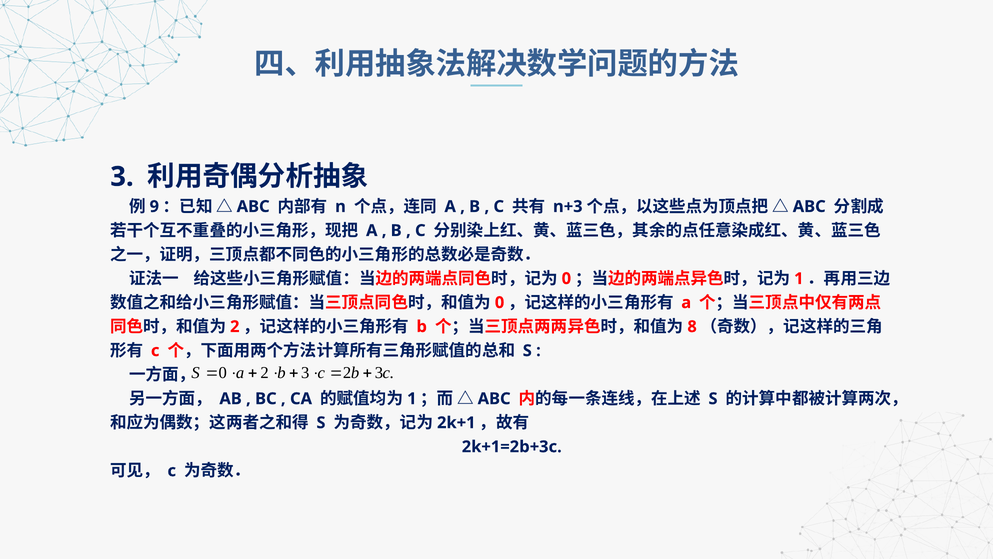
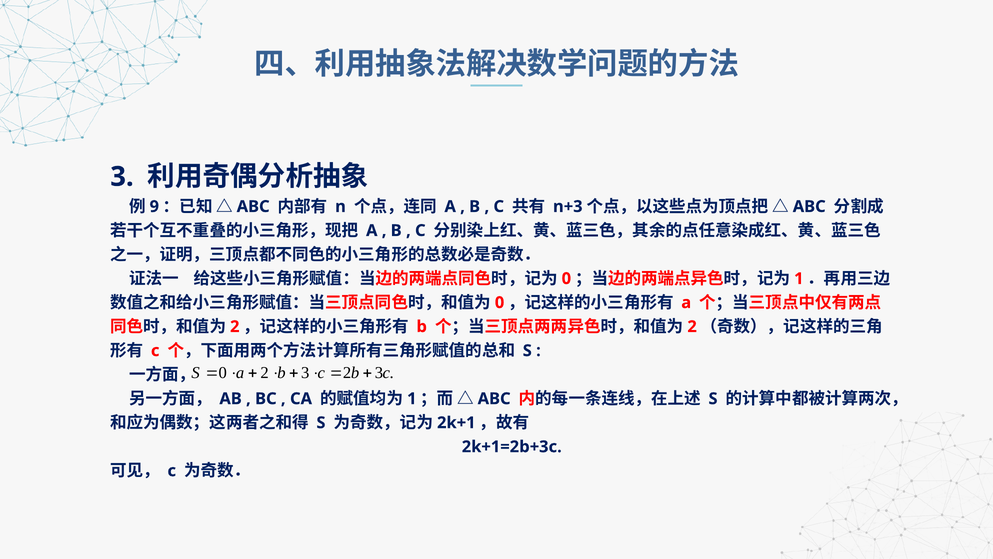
8: 8 -> 2 (692, 326)
